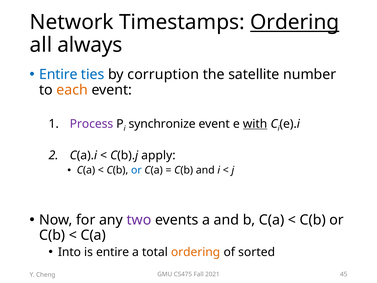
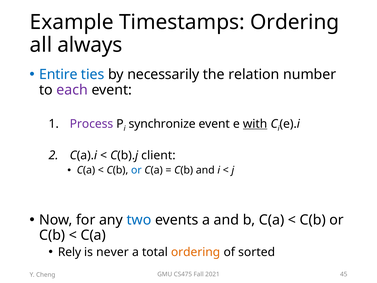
Network: Network -> Example (72, 22)
Ordering underline: present -> none (295, 22)
corruption: corruption -> necessarily (163, 74)
satellite: satellite -> relation (254, 74)
each colour: orange -> purple (72, 90)
apply: apply -> client (158, 155)
two colour: purple -> blue (139, 220)
Into: Into -> Rely (69, 252)
is entire: entire -> never (112, 252)
